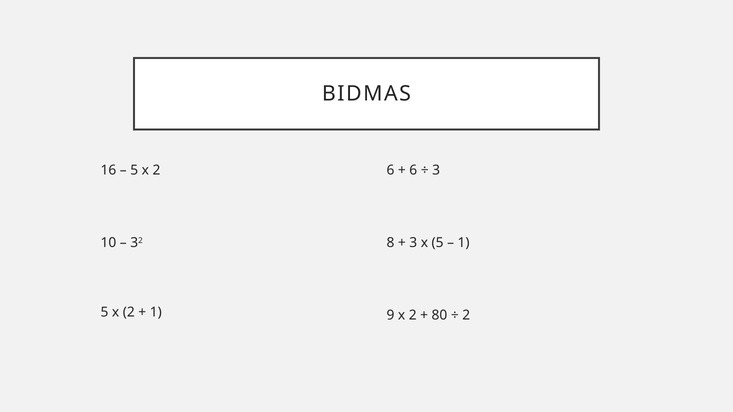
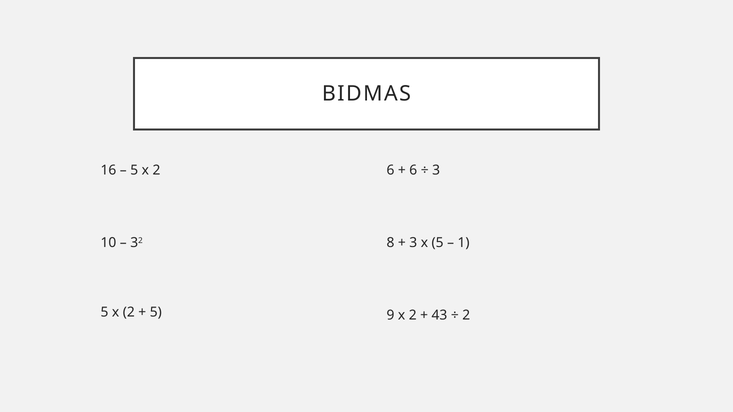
1: 1 -> 5 (156, 312)
80: 80 -> 43 (439, 315)
